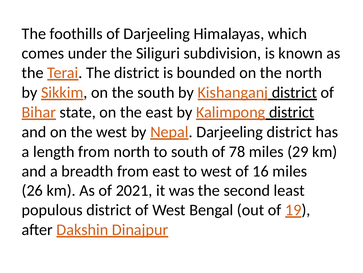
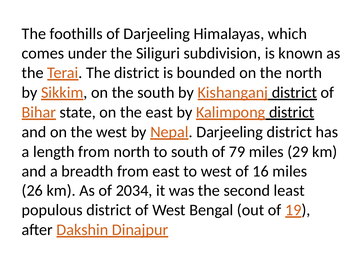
78: 78 -> 79 (237, 151)
2021: 2021 -> 2034 (134, 190)
